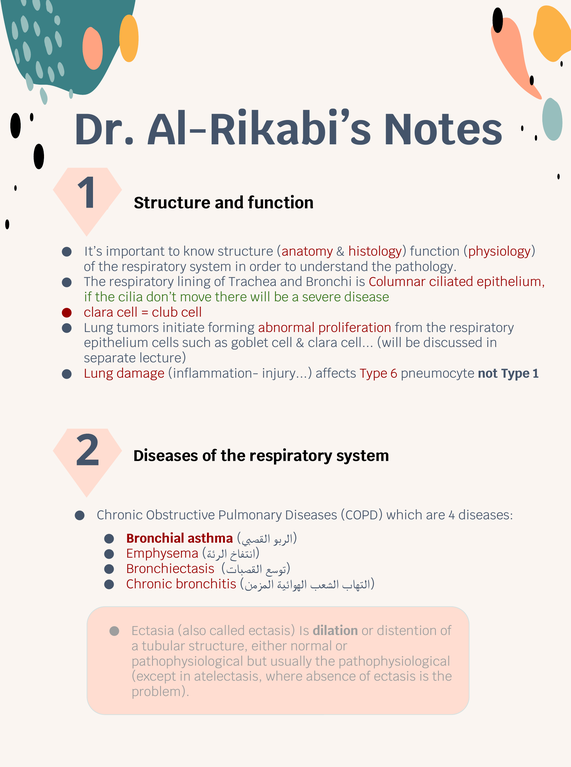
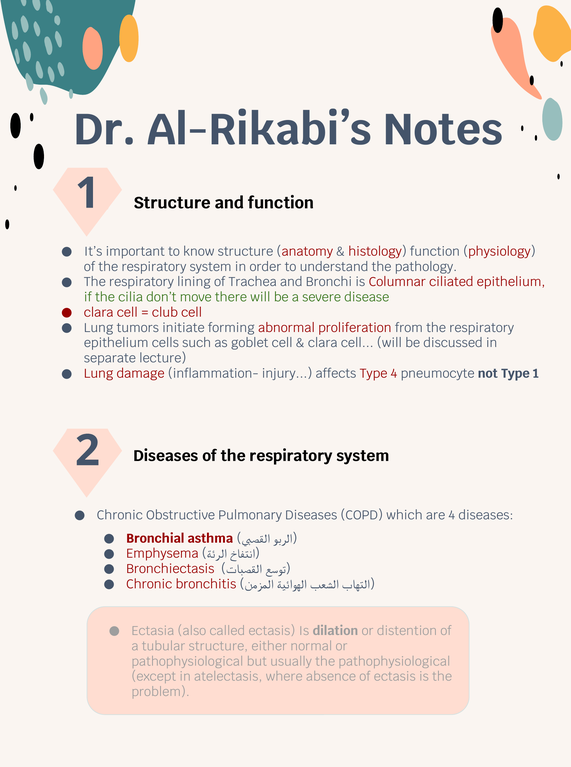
Type 6: 6 -> 4 (394, 373)
